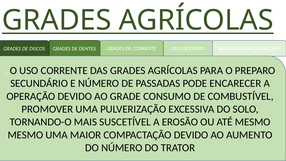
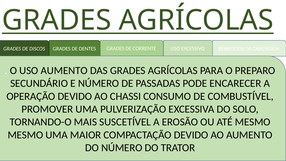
USO CORRENTE: CORRENTE -> AUMENTO (64, 70)
GRADE: GRADE -> CHASSI (125, 96)
